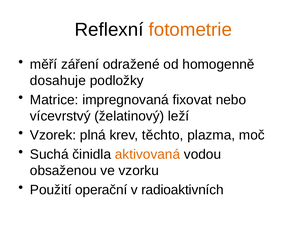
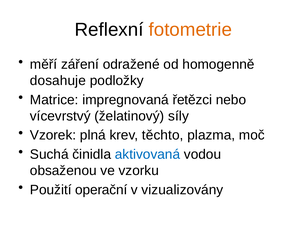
fixovat: fixovat -> řetězci (192, 100)
leží: leží -> síly (178, 116)
aktivovaná colour: orange -> blue (148, 154)
radioaktivních: radioaktivních -> vizualizovány (182, 190)
